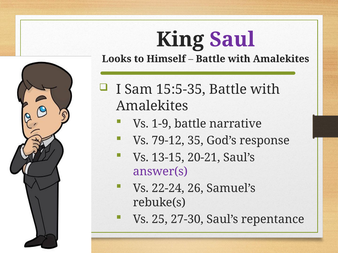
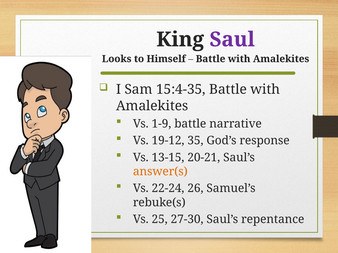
15:5-35: 15:5-35 -> 15:4-35 (181, 90)
79-12: 79-12 -> 19-12 (168, 141)
answer(s colour: purple -> orange (160, 172)
